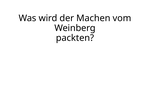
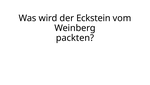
Machen: Machen -> Eckstein (93, 18)
